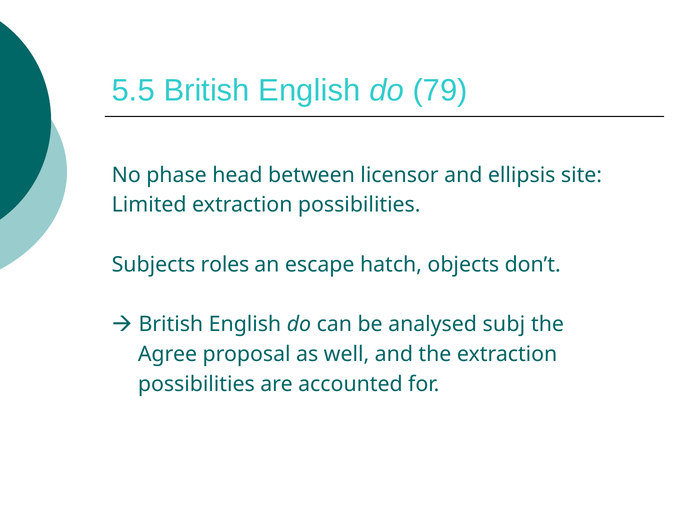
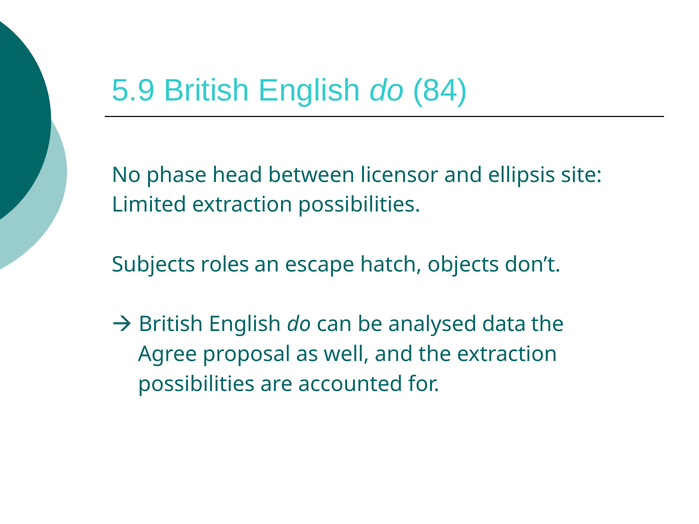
5.5: 5.5 -> 5.9 (133, 90)
79: 79 -> 84 (440, 90)
subj: subj -> data (504, 325)
